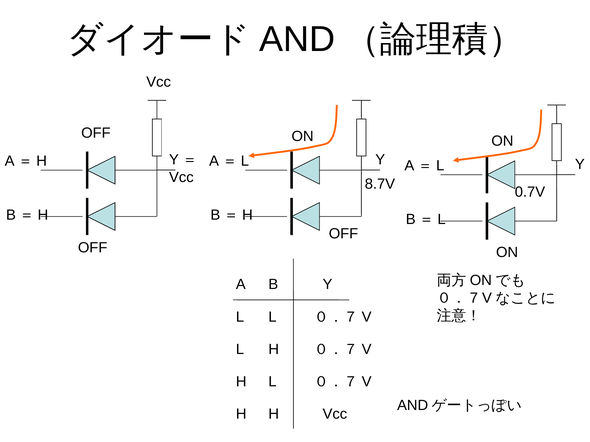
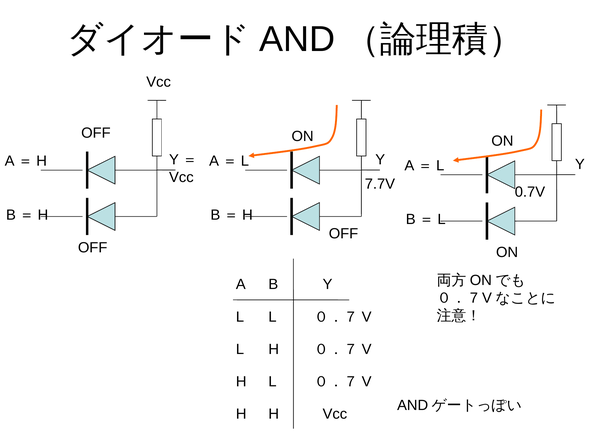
8.7V: 8.7V -> 7.7V (380, 184)
